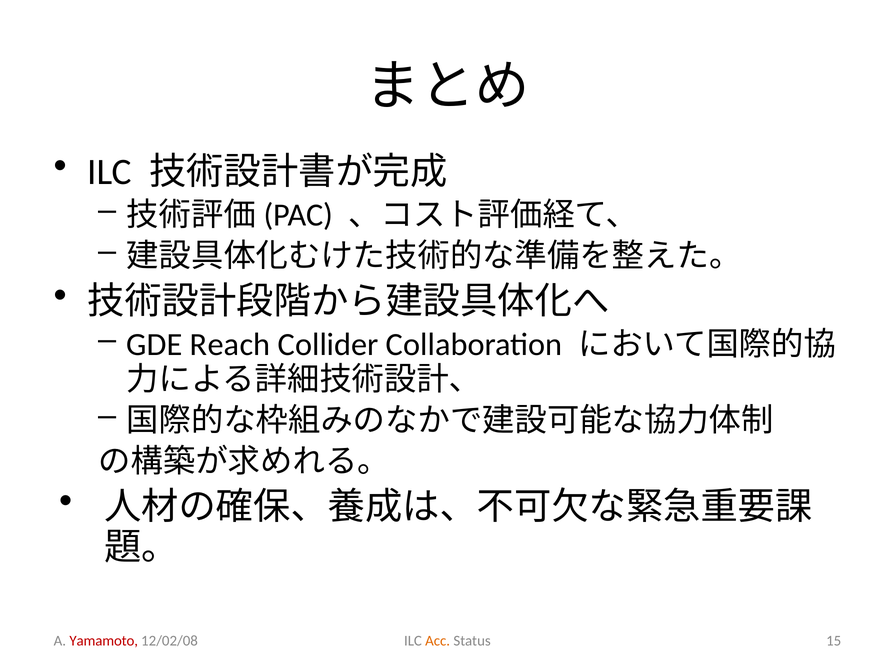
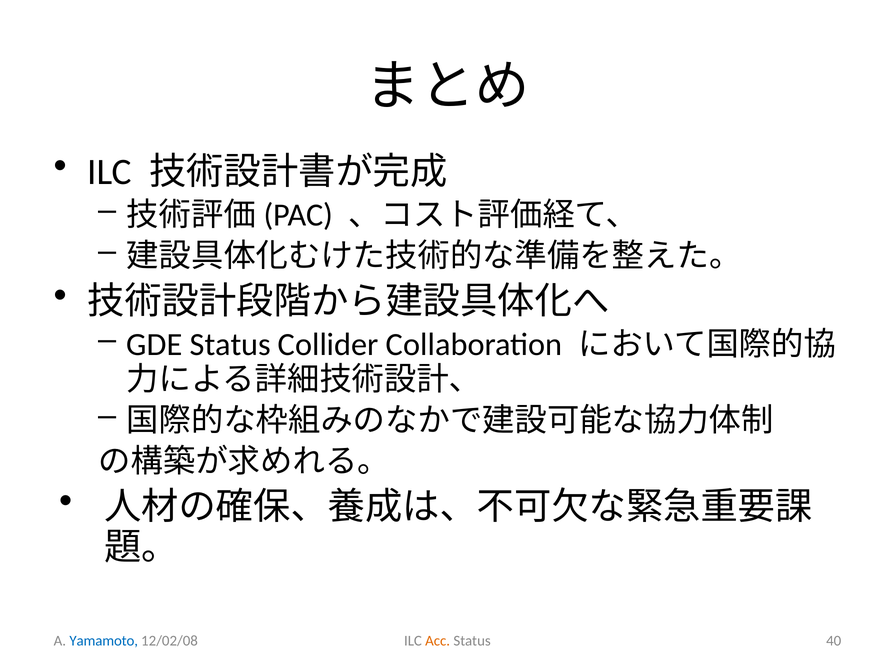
Reach: Reach -> Status (230, 345)
Yamamoto colour: red -> blue (104, 641)
15: 15 -> 40 (834, 641)
